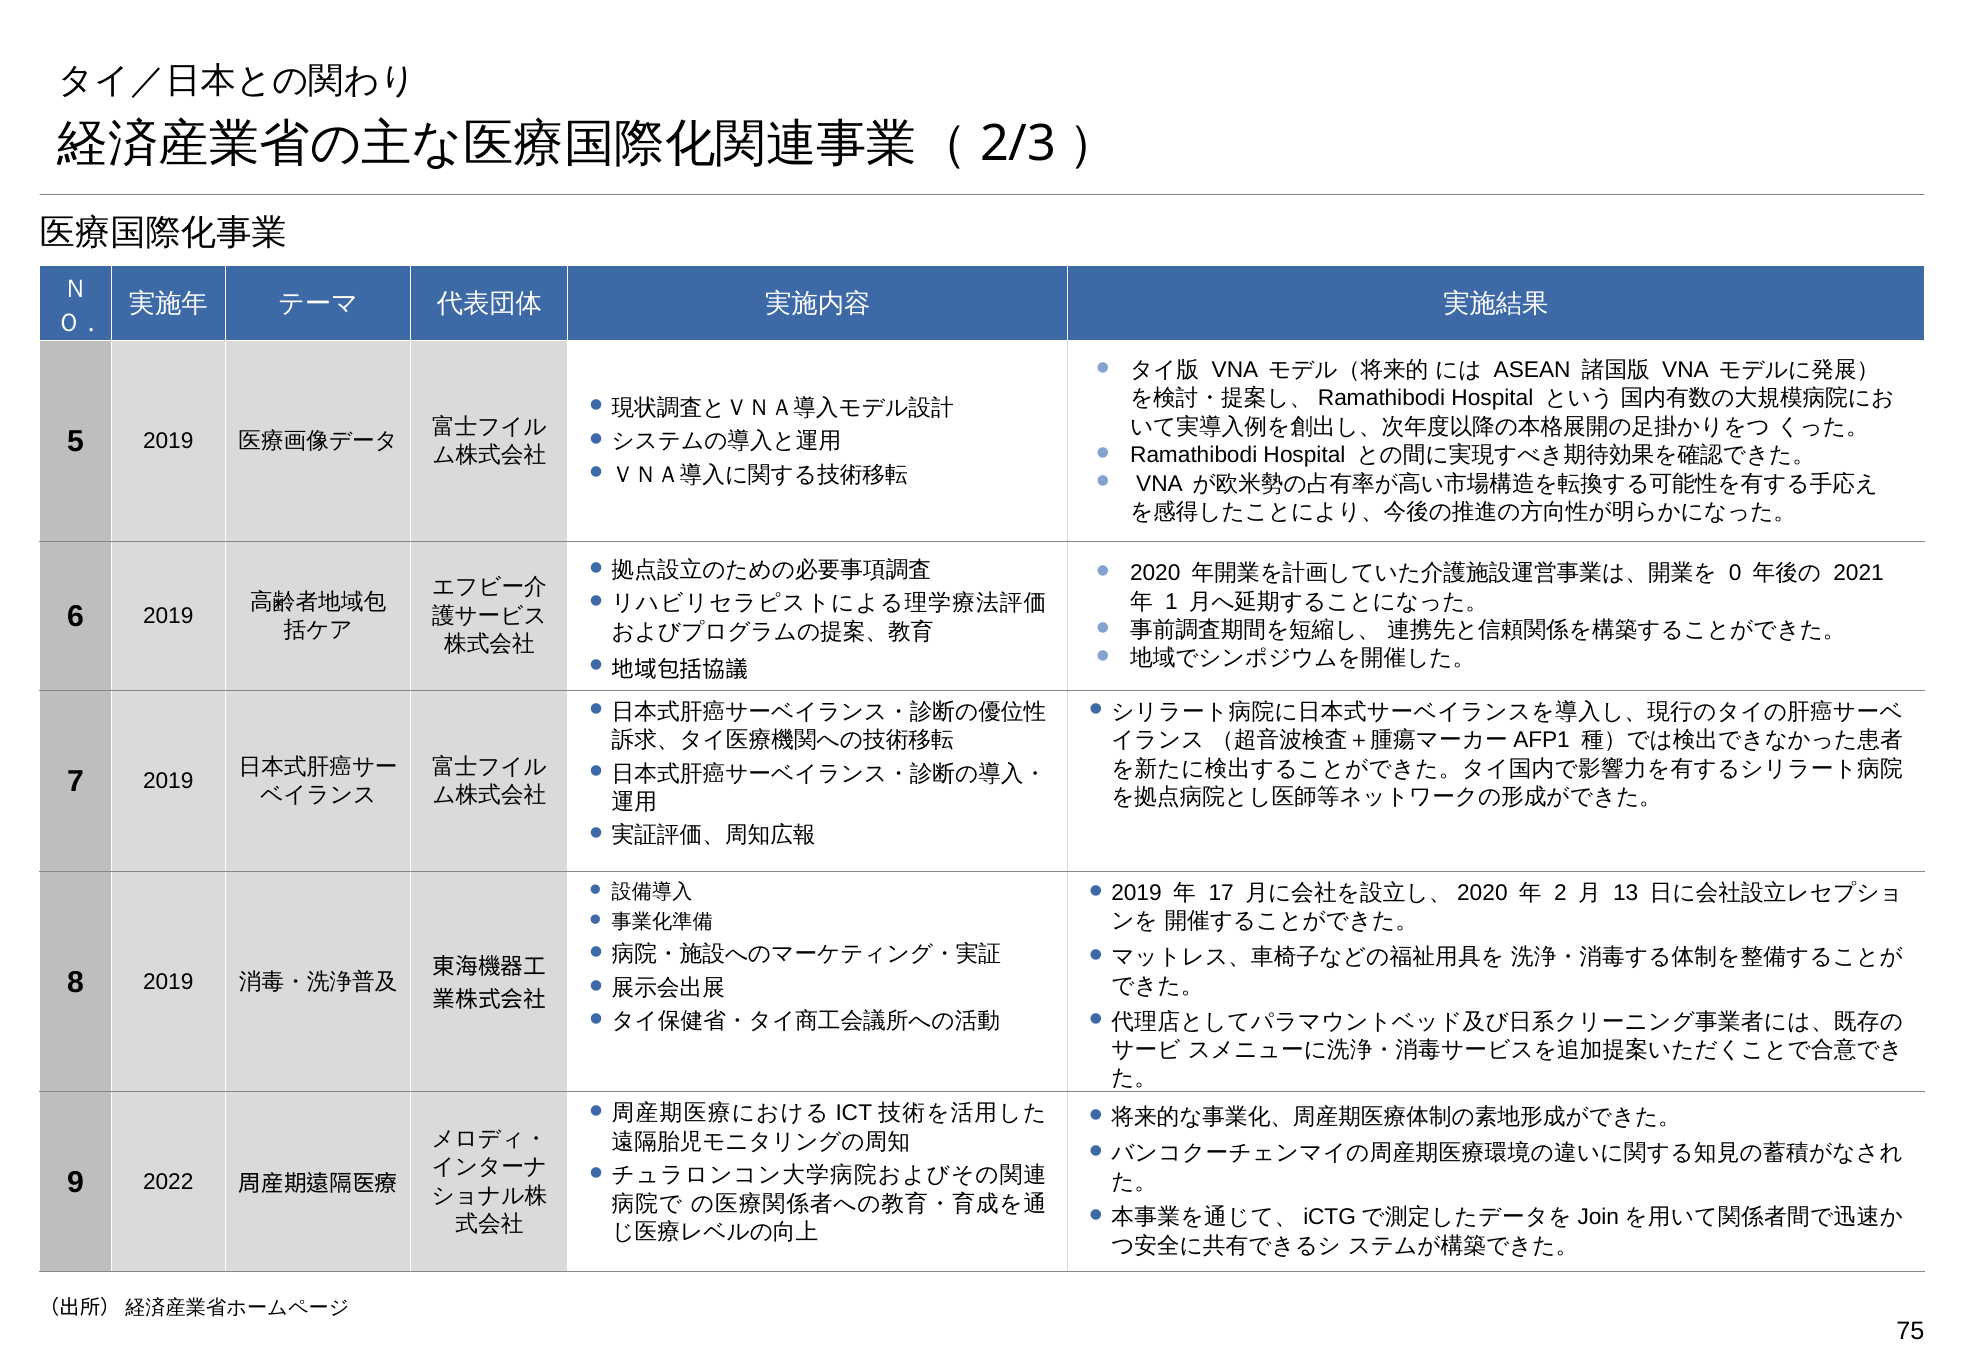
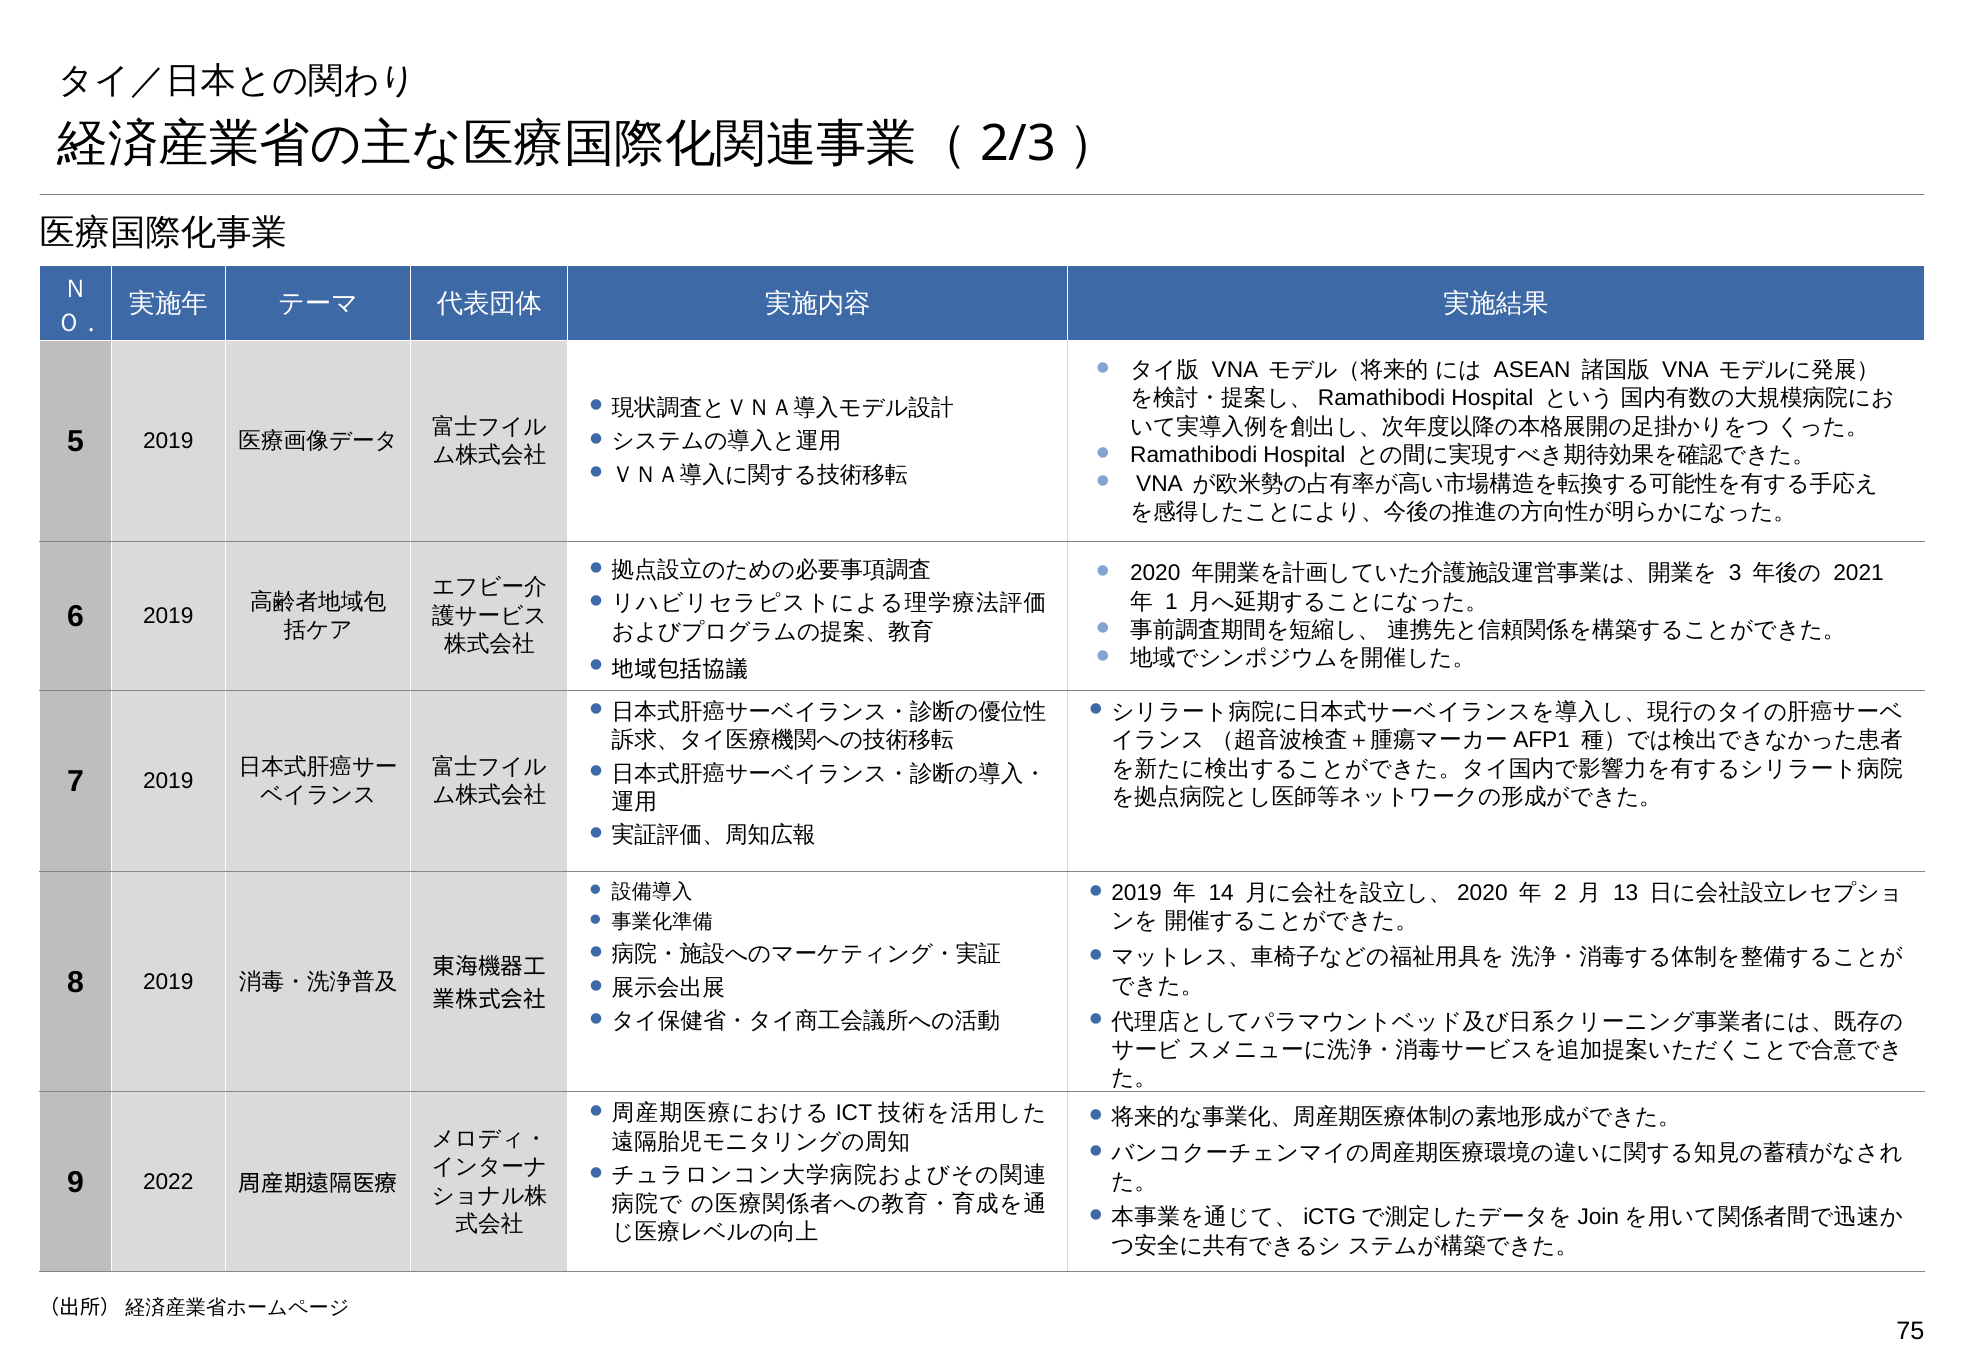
0: 0 -> 3 (1735, 573)
17: 17 -> 14 (1221, 893)
